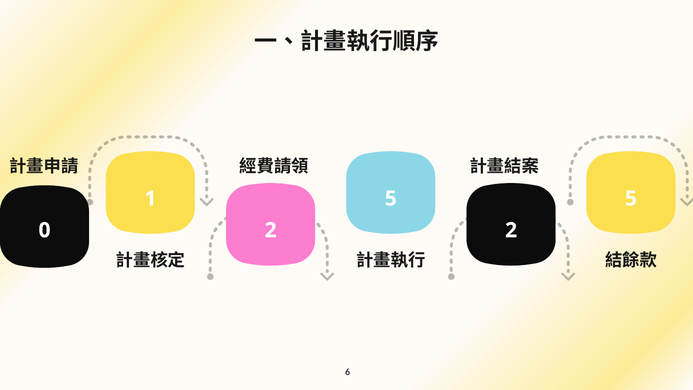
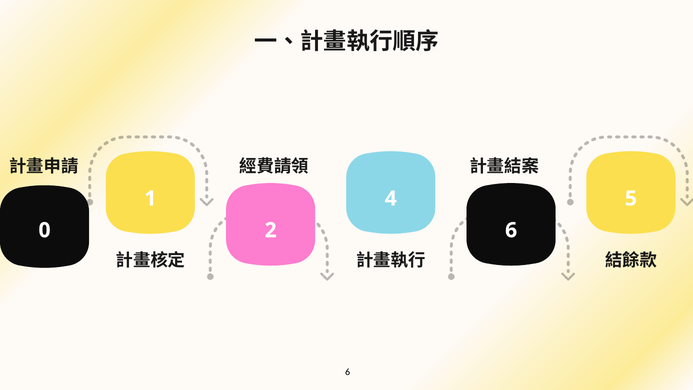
1 5: 5 -> 4 (391, 198)
2 2: 2 -> 6 (511, 230)
